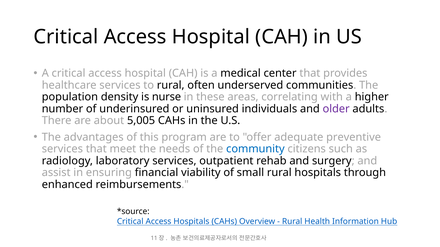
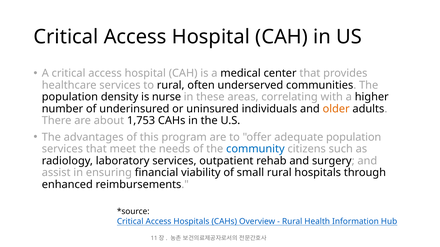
older colour: purple -> orange (336, 109)
5,005: 5,005 -> 1,753 (141, 121)
adequate preventive: preventive -> population (354, 137)
